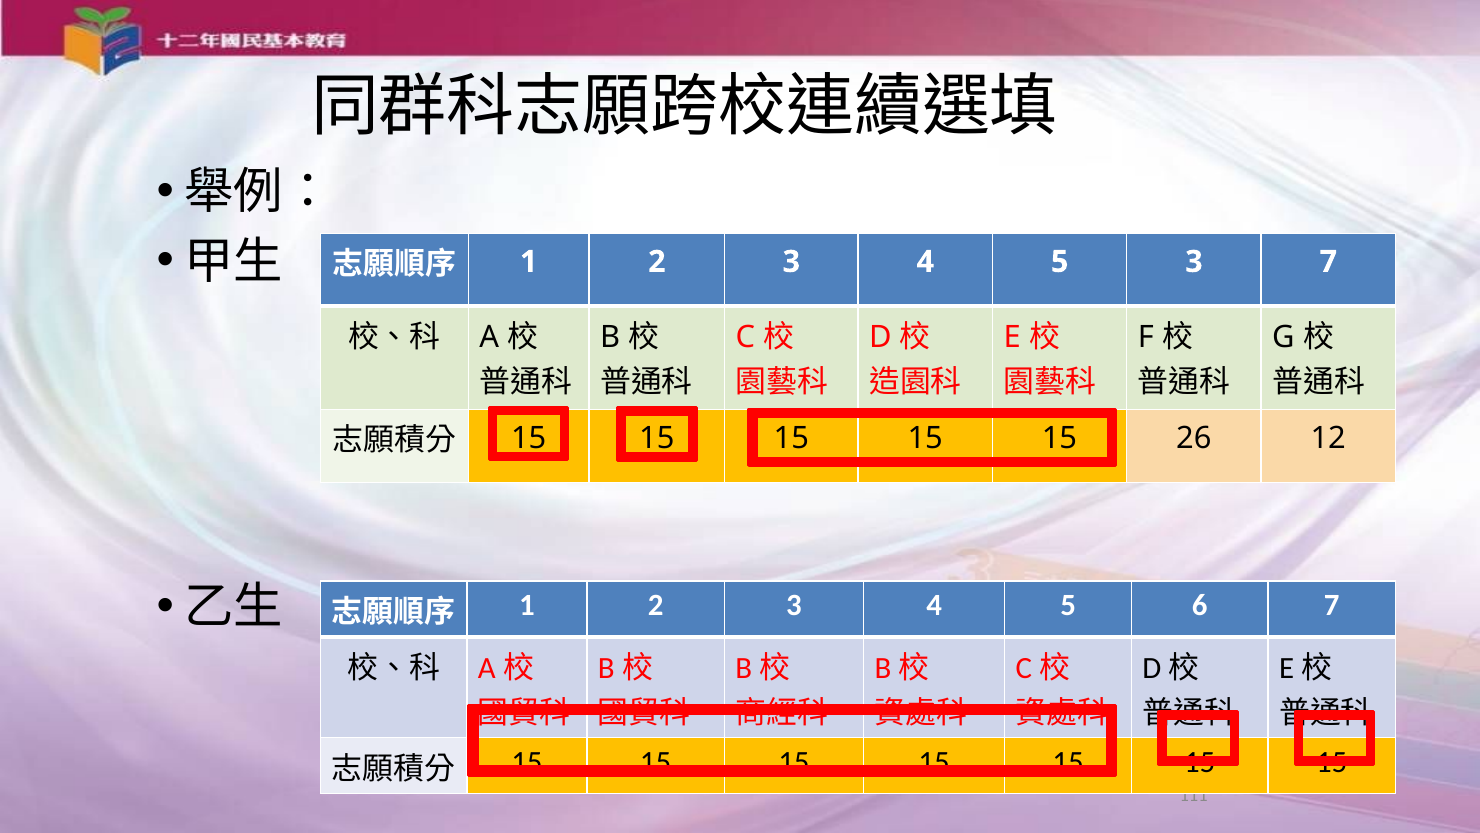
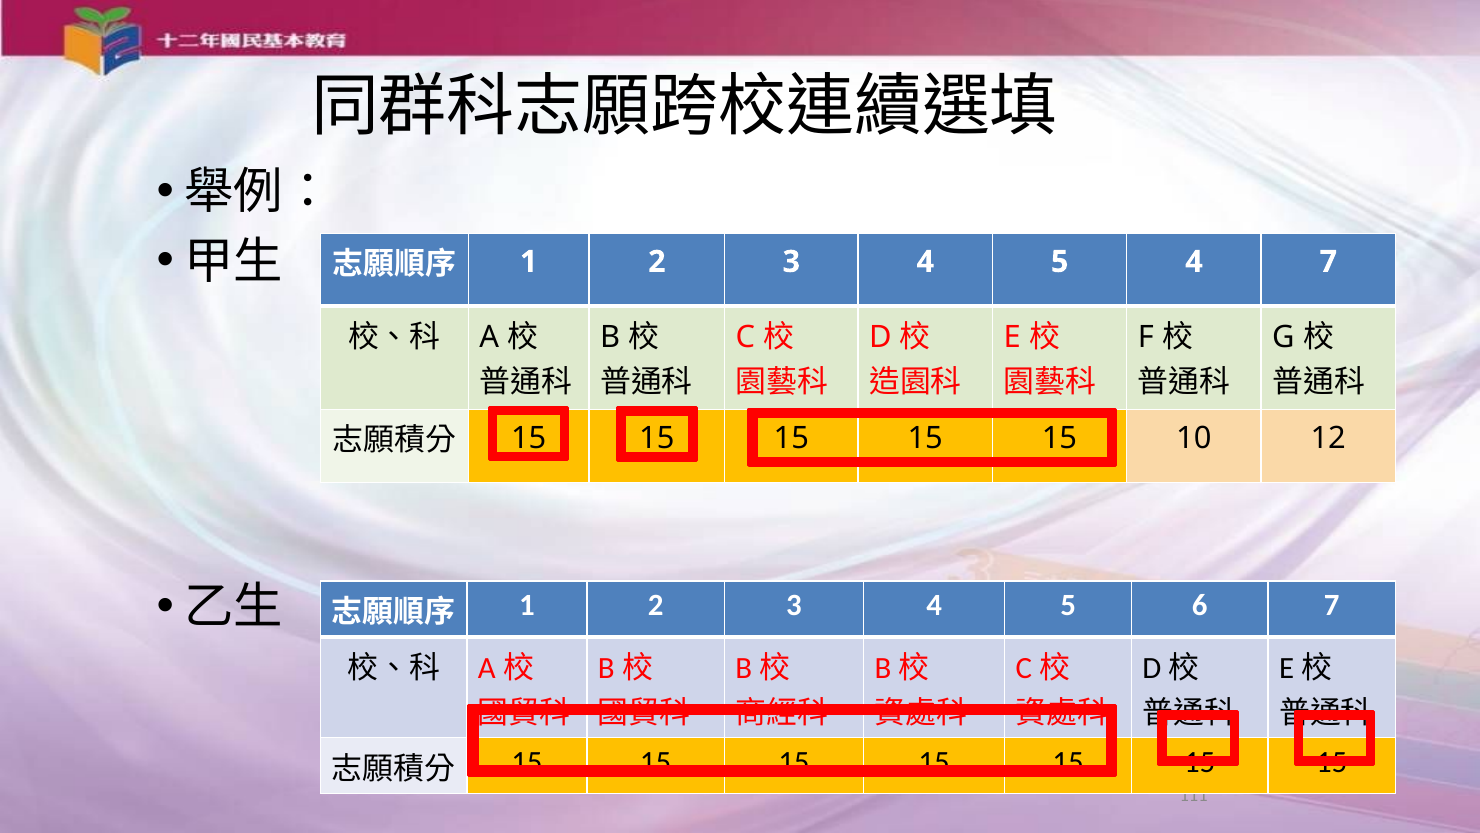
5 3: 3 -> 4 (1194, 262)
26: 26 -> 10 (1194, 438)
